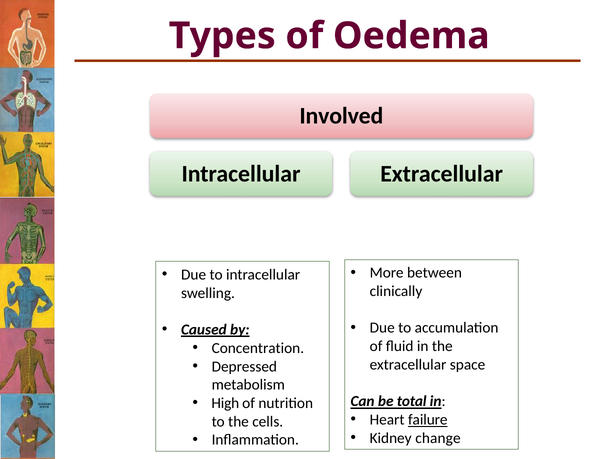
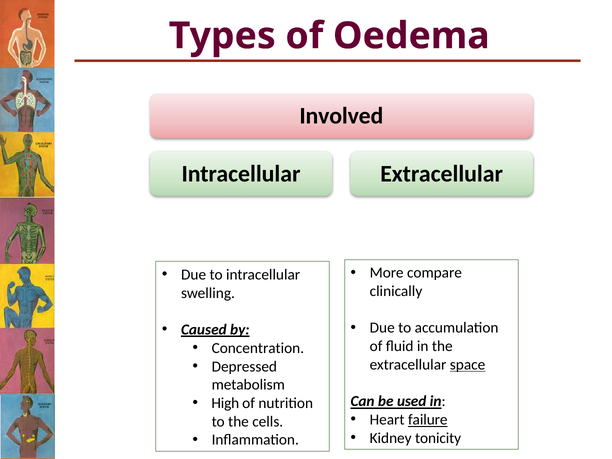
between: between -> compare (434, 273)
space underline: none -> present (468, 365)
total: total -> used (412, 401)
change: change -> tonicity (438, 438)
